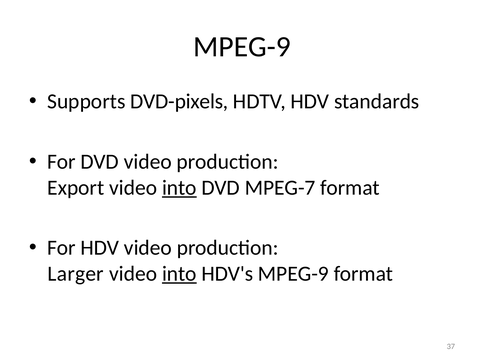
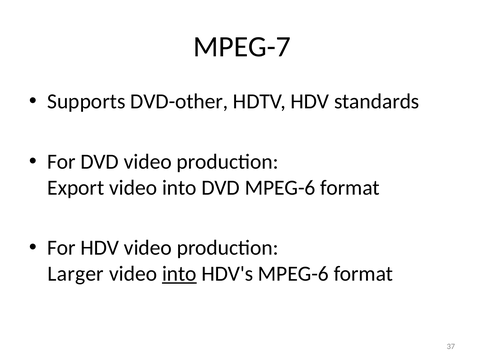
MPEG-9: MPEG-9 -> MPEG-7 (242, 47)
DVD-pixels: DVD-pixels -> DVD-other (179, 102)
into underline: present -> none (179, 188)
DVD MPEG-7: MPEG-7 -> MPEG-6 (280, 188)
HDV's MPEG-9: MPEG-9 -> MPEG-6 (293, 274)
